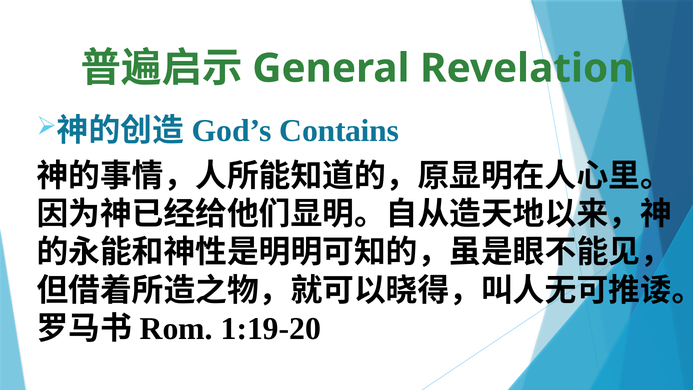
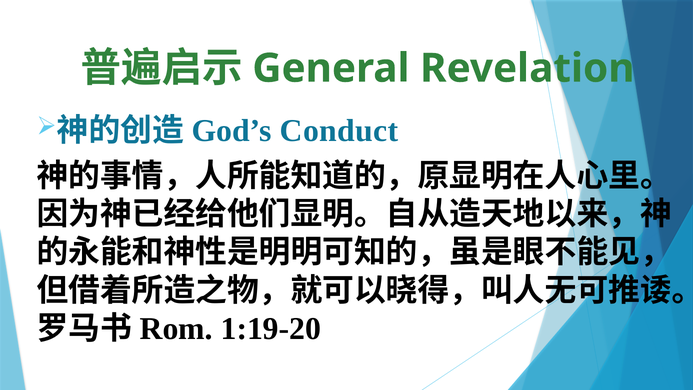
Contains: Contains -> Conduct (339, 131)
